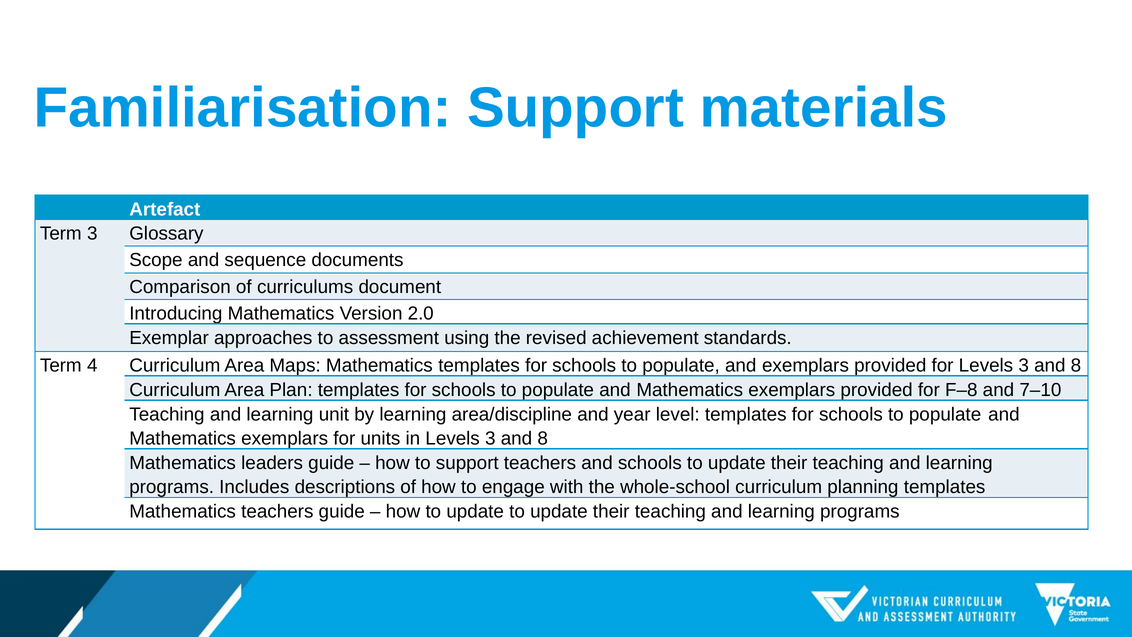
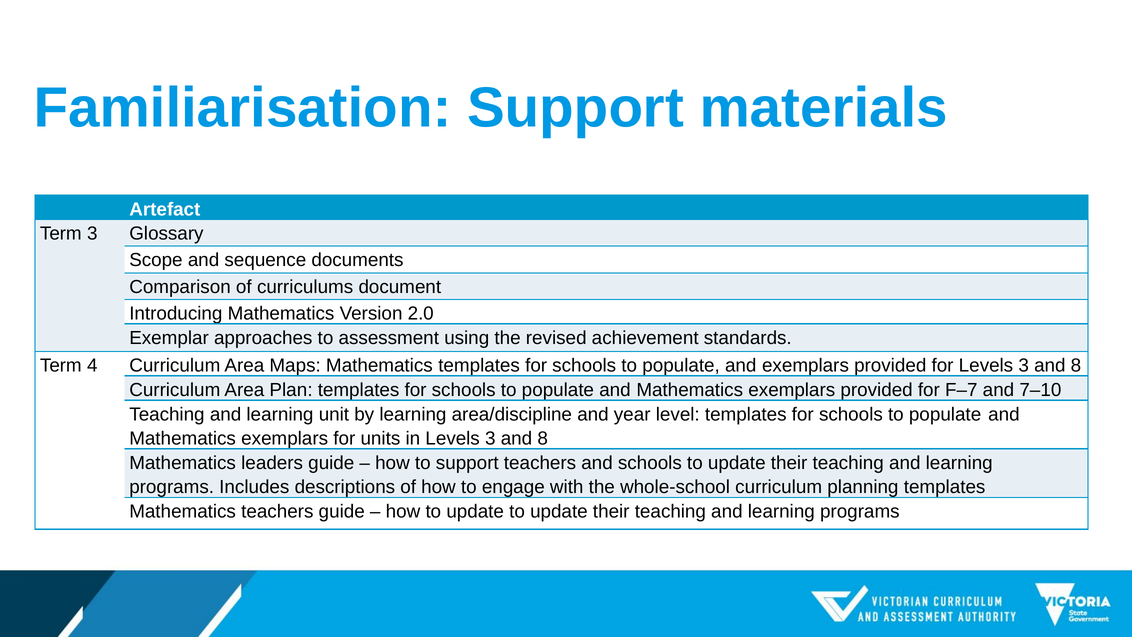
F–8: F–8 -> F–7 (961, 390)
